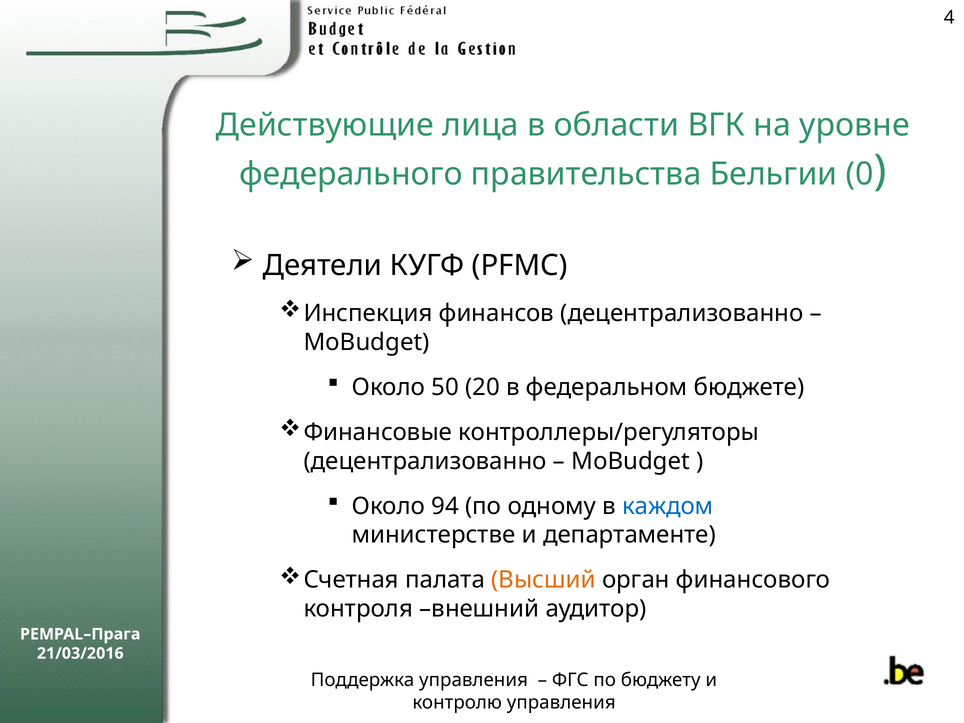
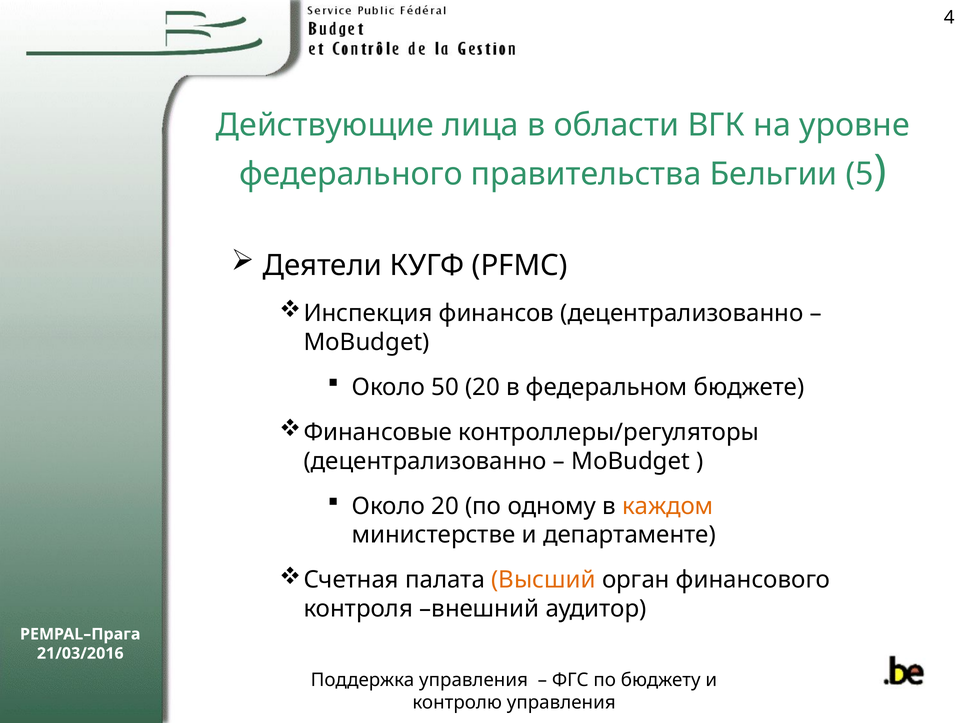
0: 0 -> 5 (860, 174)
Около 94: 94 -> 20 (445, 506)
каждом colour: blue -> orange (668, 506)
